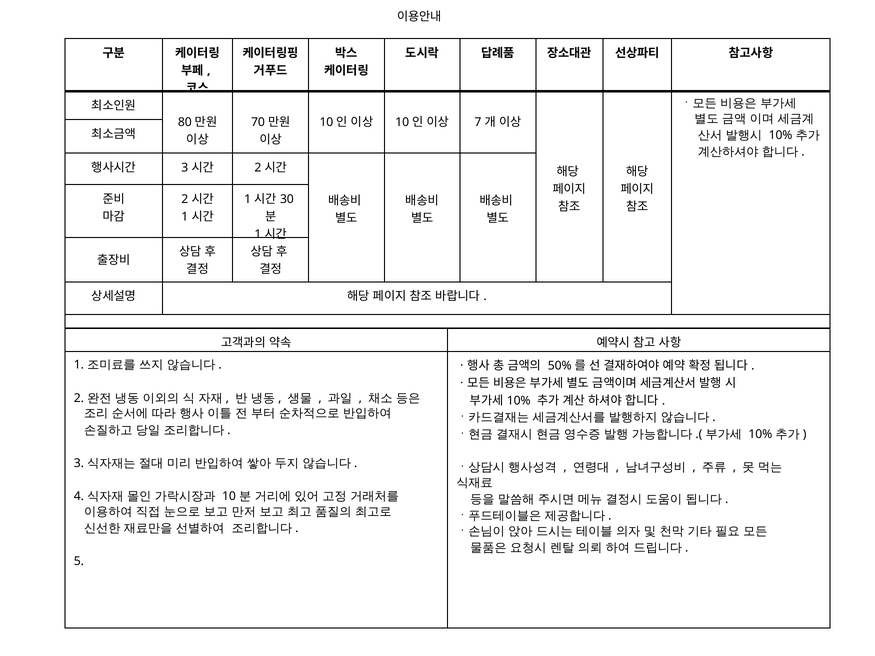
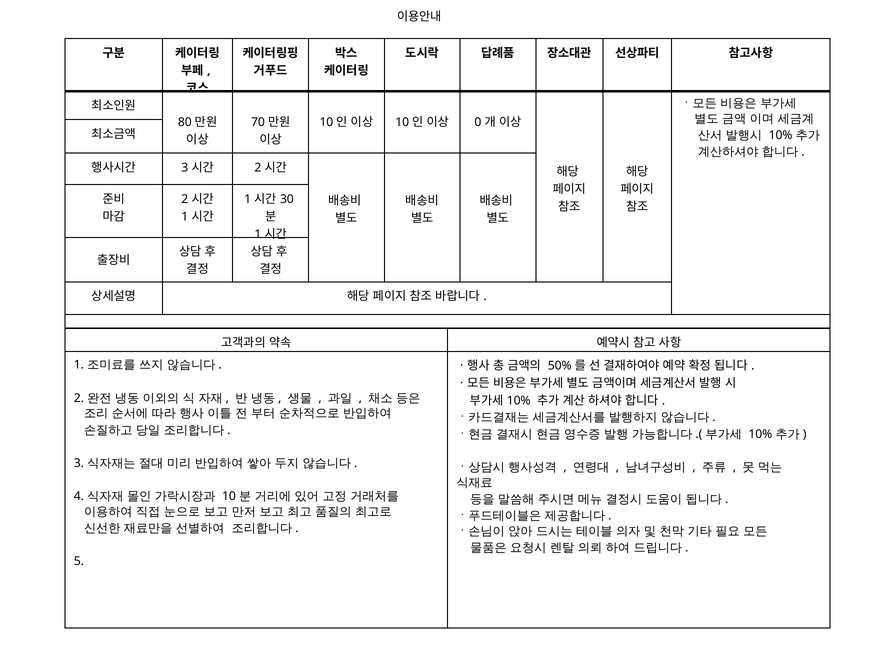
7: 7 -> 0 (478, 122)
